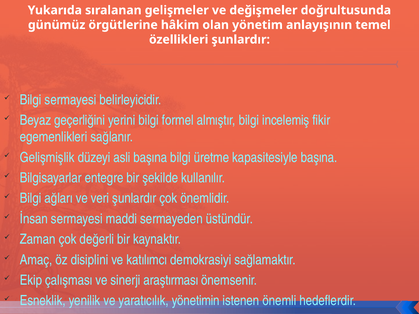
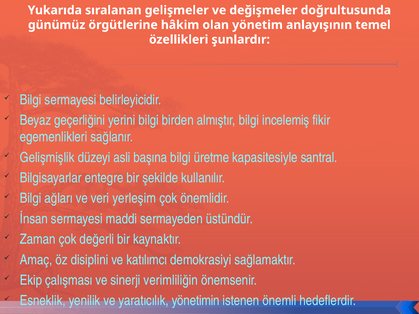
formel: formel -> birden (178, 120)
kapasitesiyle başına: başına -> santral (319, 158)
veri şunlardır: şunlardır -> yerleşim (134, 199)
araştırması: araştırması -> verimliliğin (171, 280)
